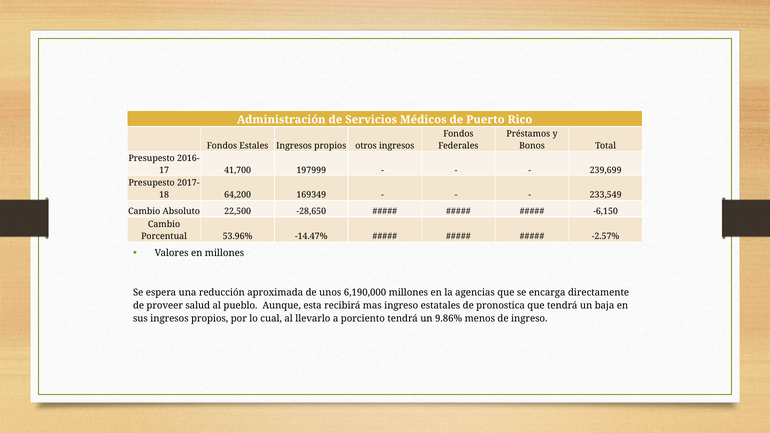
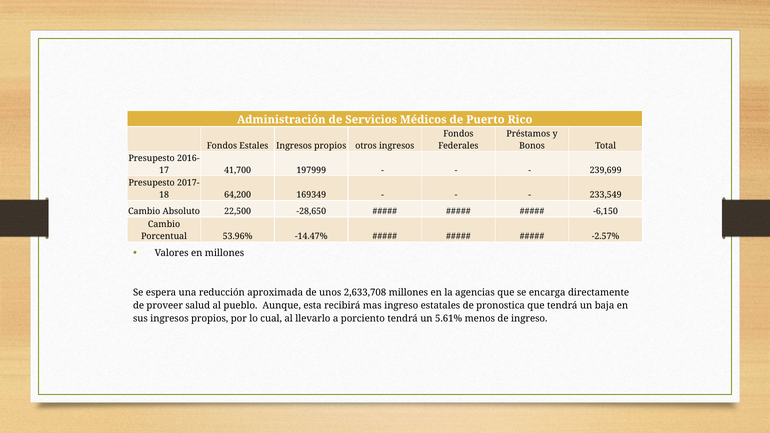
6,190,000: 6,190,000 -> 2,633,708 (365, 293)
9.86%: 9.86% -> 5.61% (449, 319)
